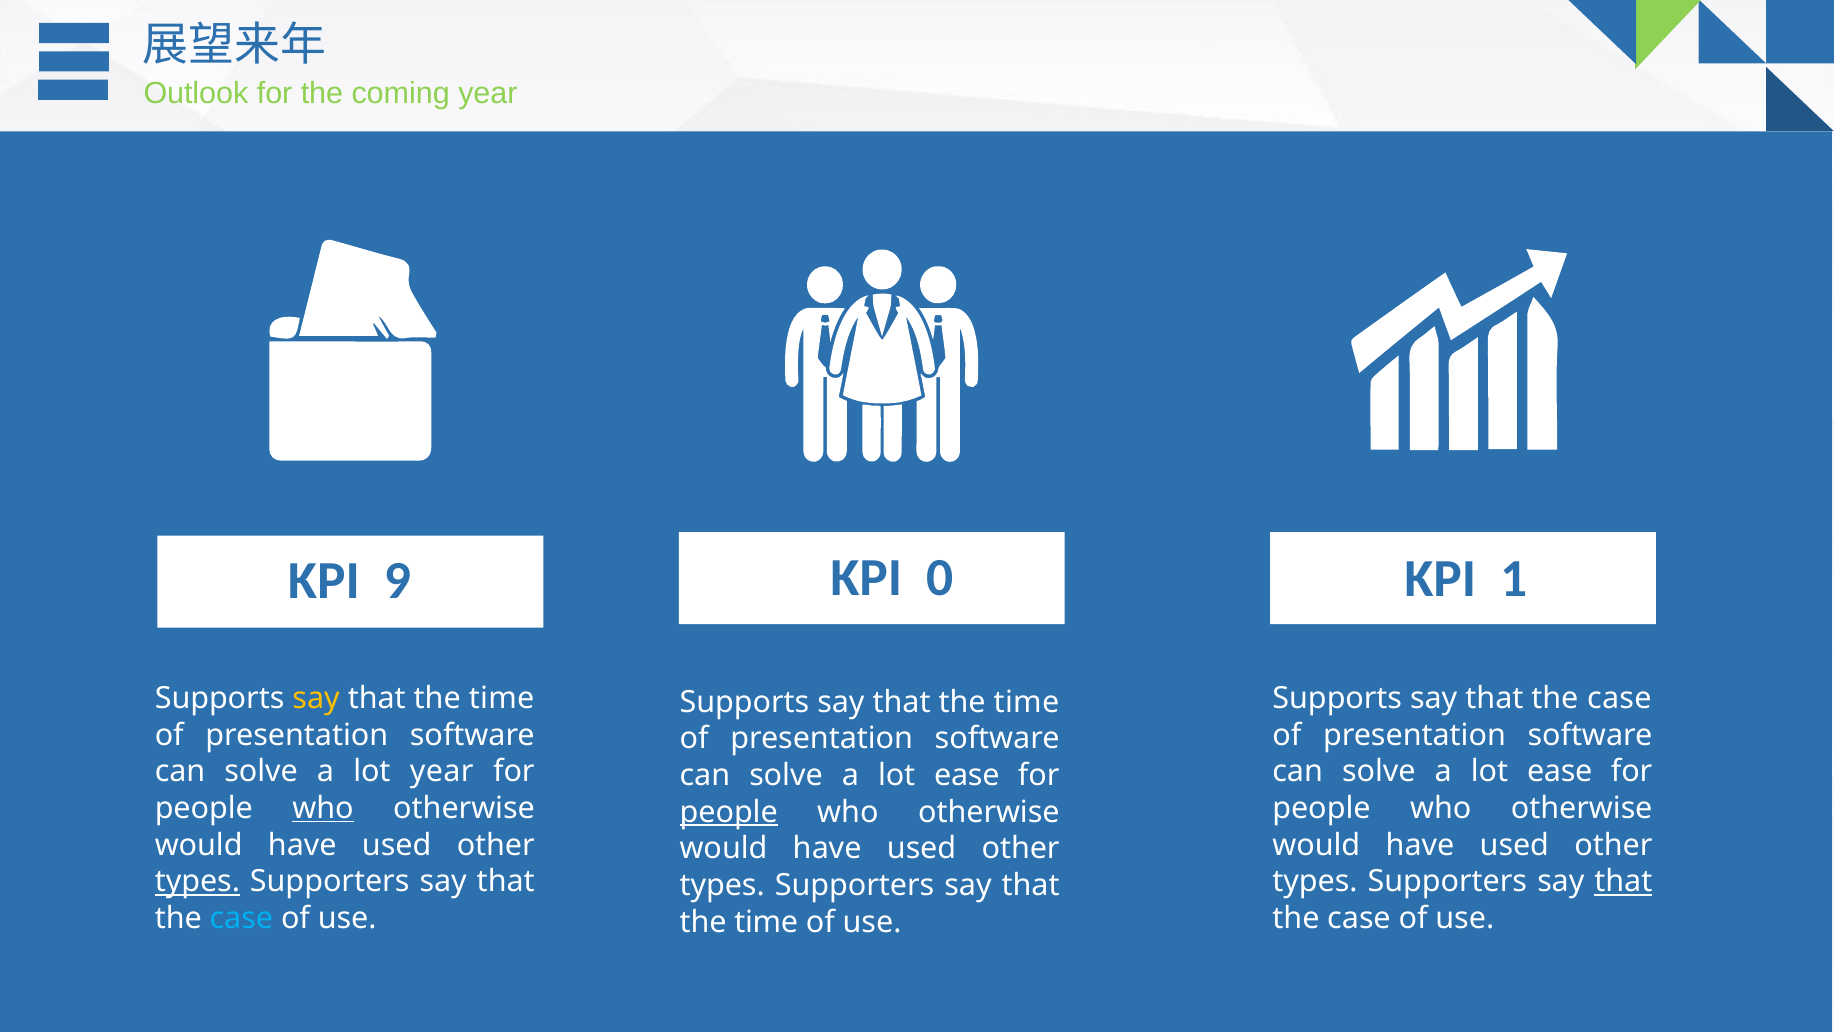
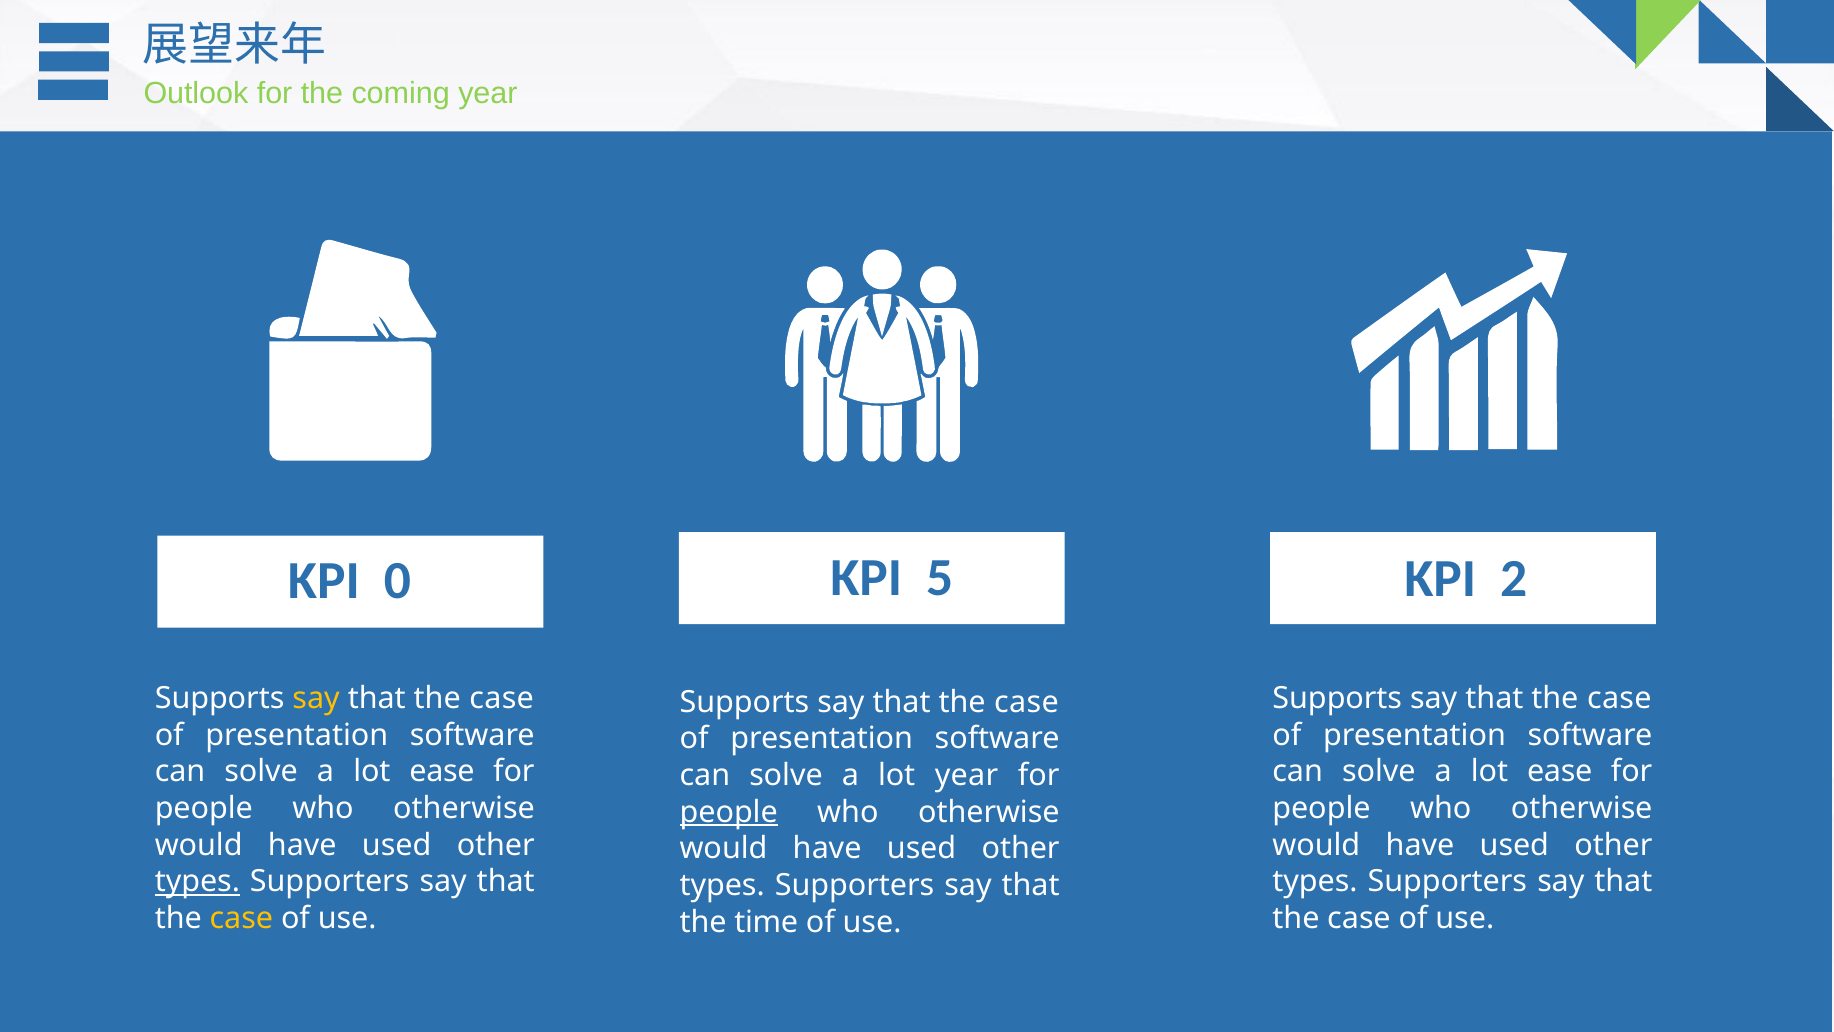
9: 9 -> 0 (397, 580)
0: 0 -> 5 (940, 577)
1: 1 -> 2 (1514, 579)
time: time -> case (502, 698)
time: time -> case (1027, 702)
year: year -> ease (442, 771)
ease: ease -> year (967, 775)
who underline: present -> none (323, 808)
that underline: present -> none (1623, 881)
case colour: light blue -> yellow (241, 918)
